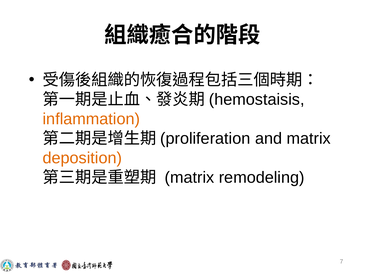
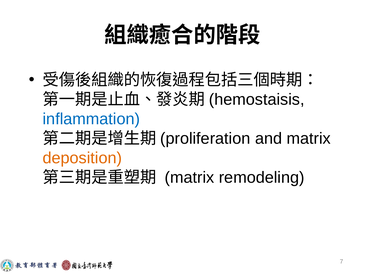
inflammation colour: orange -> blue (91, 119)
